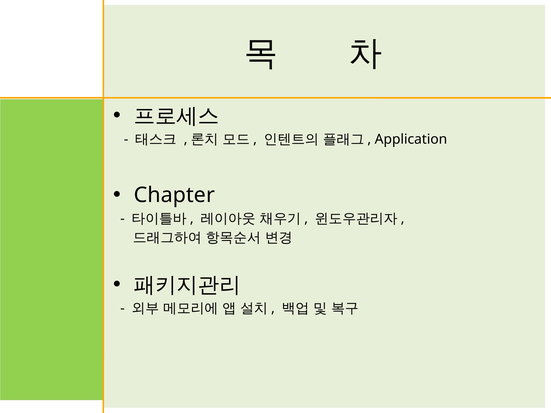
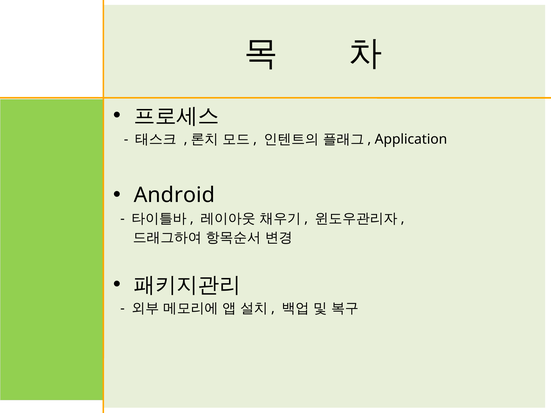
Chapter: Chapter -> Android (174, 195)
